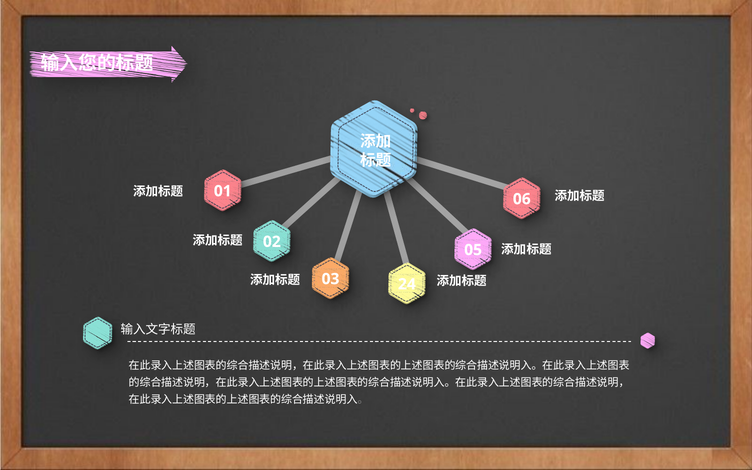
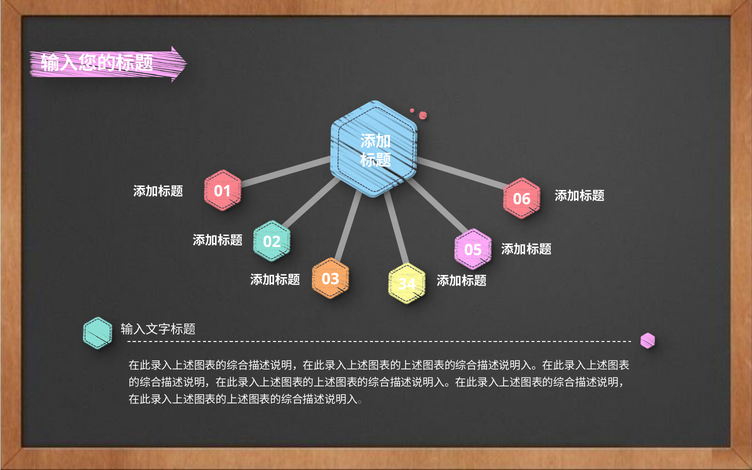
24: 24 -> 34 (407, 284)
